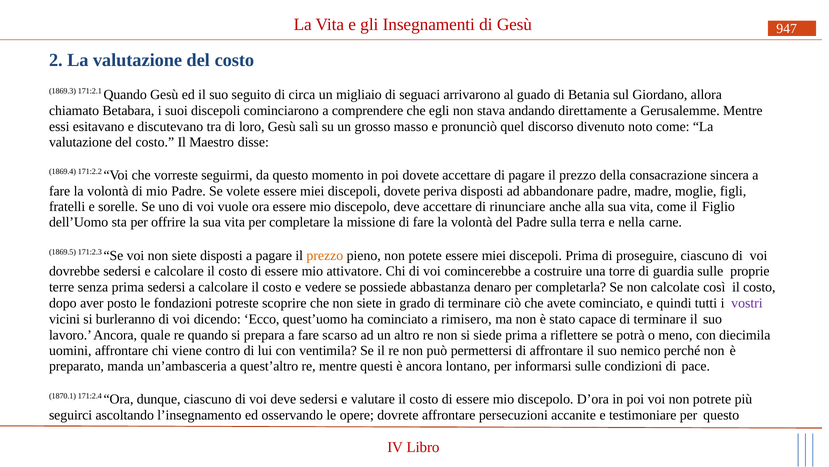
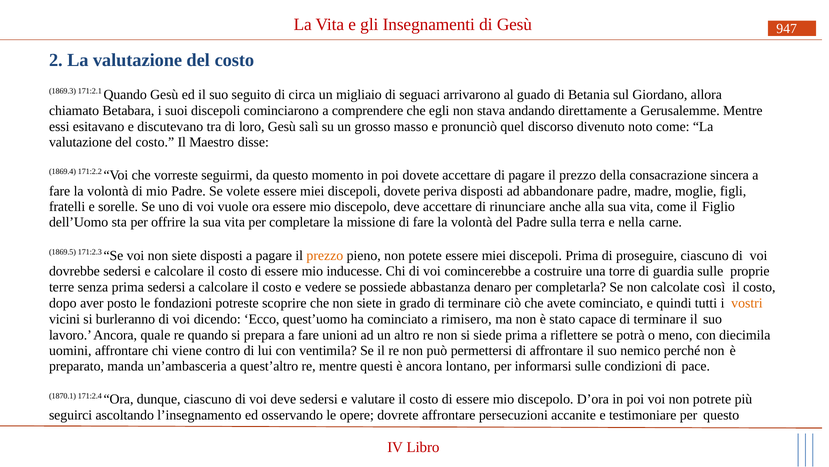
attivatore: attivatore -> inducesse (354, 271)
vostri colour: purple -> orange (747, 303)
scarso: scarso -> unioni (340, 335)
